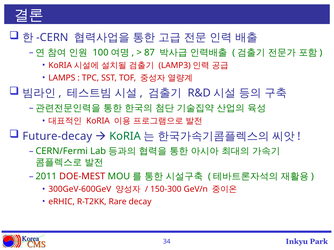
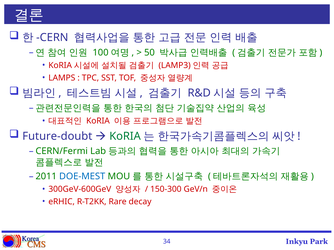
87: 87 -> 50 (149, 53)
Future-decay: Future-decay -> Future-doubt (57, 136)
DOE-MEST colour: red -> blue (82, 177)
